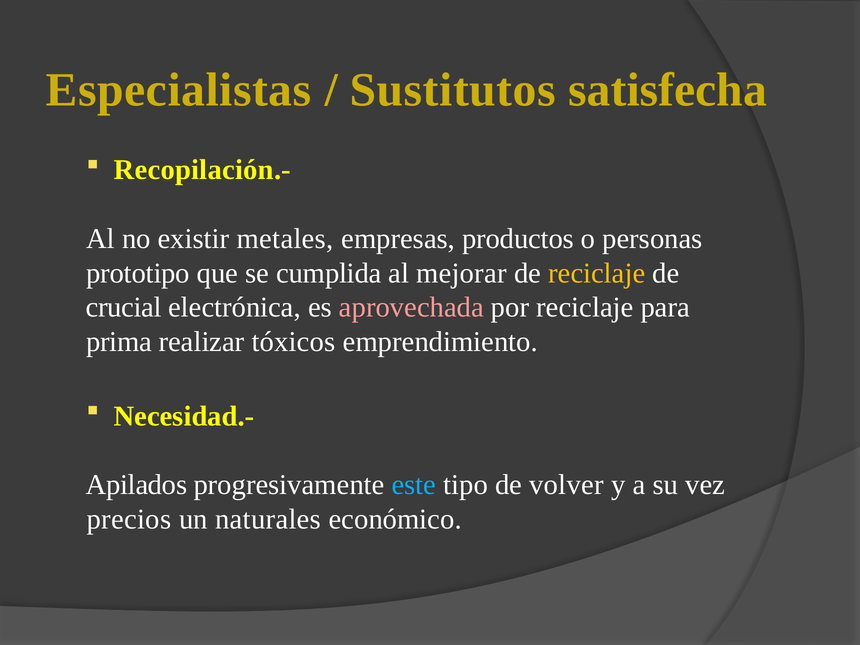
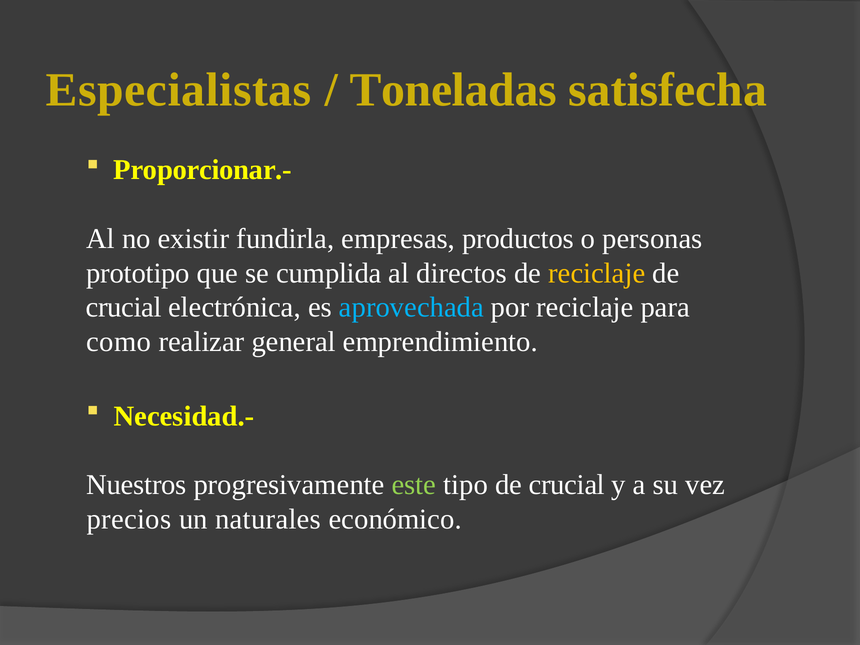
Sustitutos: Sustitutos -> Toneladas (453, 90)
Recopilación.-: Recopilación.- -> Proporcionar.- (203, 170)
metales: metales -> fundirla (285, 239)
mejorar: mejorar -> directos (462, 273)
aprovechada colour: pink -> light blue (411, 307)
prima: prima -> como (119, 342)
tóxicos: tóxicos -> general (294, 342)
Apilados: Apilados -> Nuestros (136, 485)
este colour: light blue -> light green (414, 485)
tipo de volver: volver -> crucial (567, 485)
